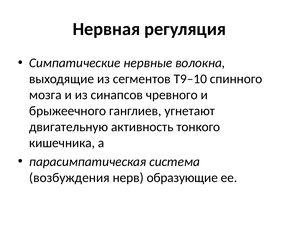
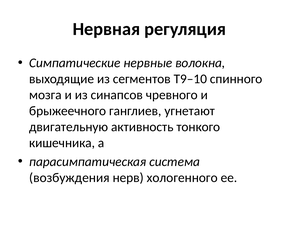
образующие: образующие -> хологенного (182, 177)
